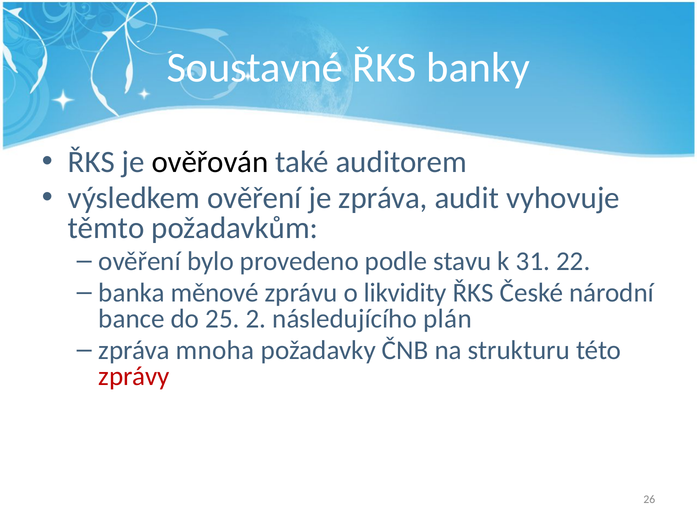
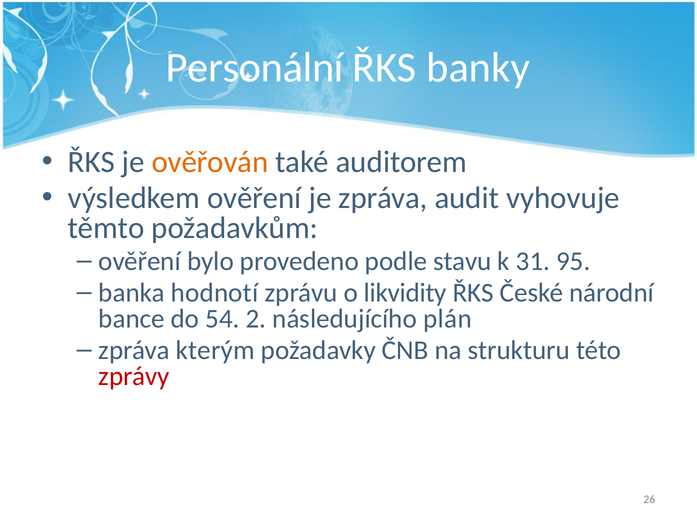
Soustavné: Soustavné -> Personální (255, 67)
ověřován colour: black -> orange (210, 162)
22: 22 -> 95 (573, 261)
měnové: měnové -> hodnotí (215, 293)
25: 25 -> 54 (222, 319)
mnoha: mnoha -> kterým (215, 350)
